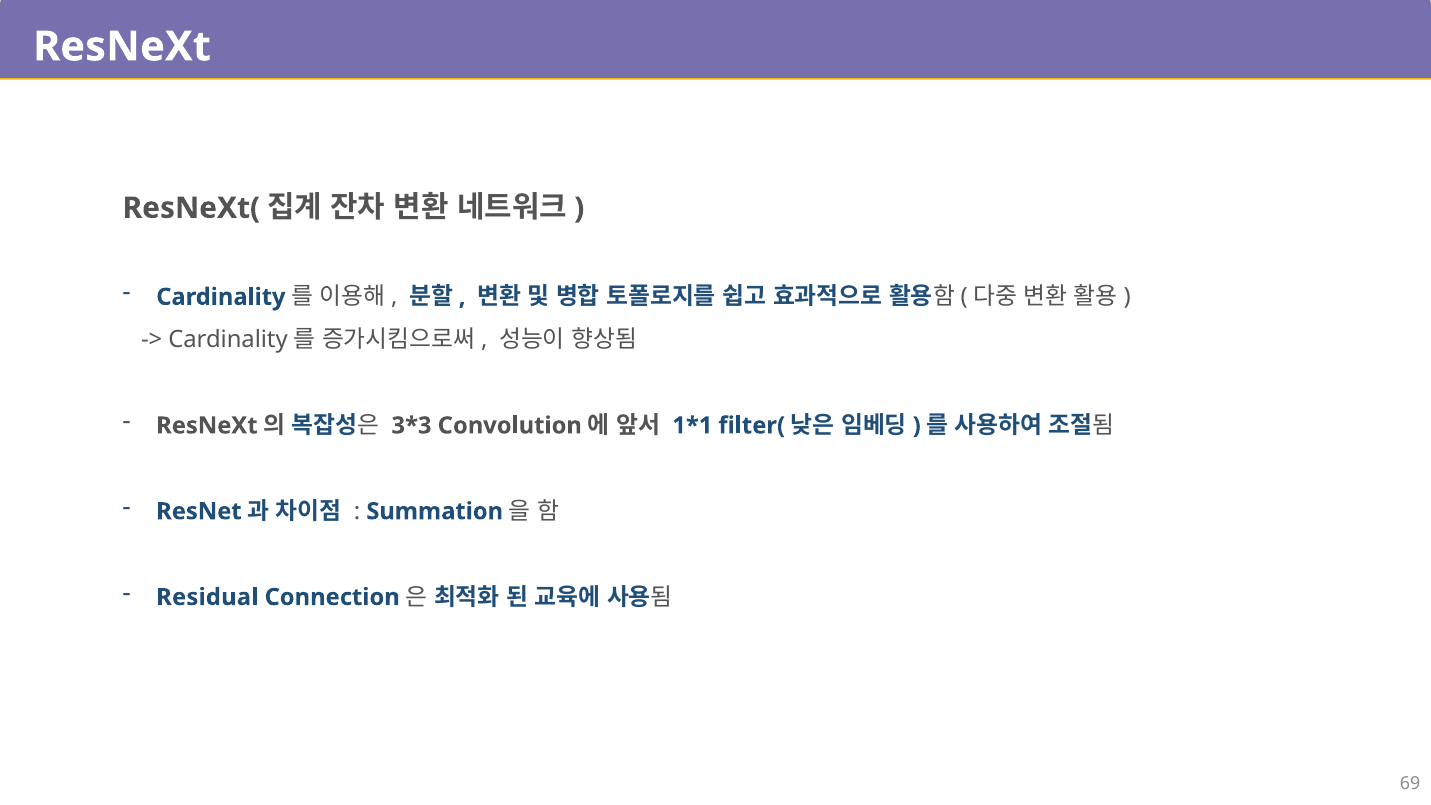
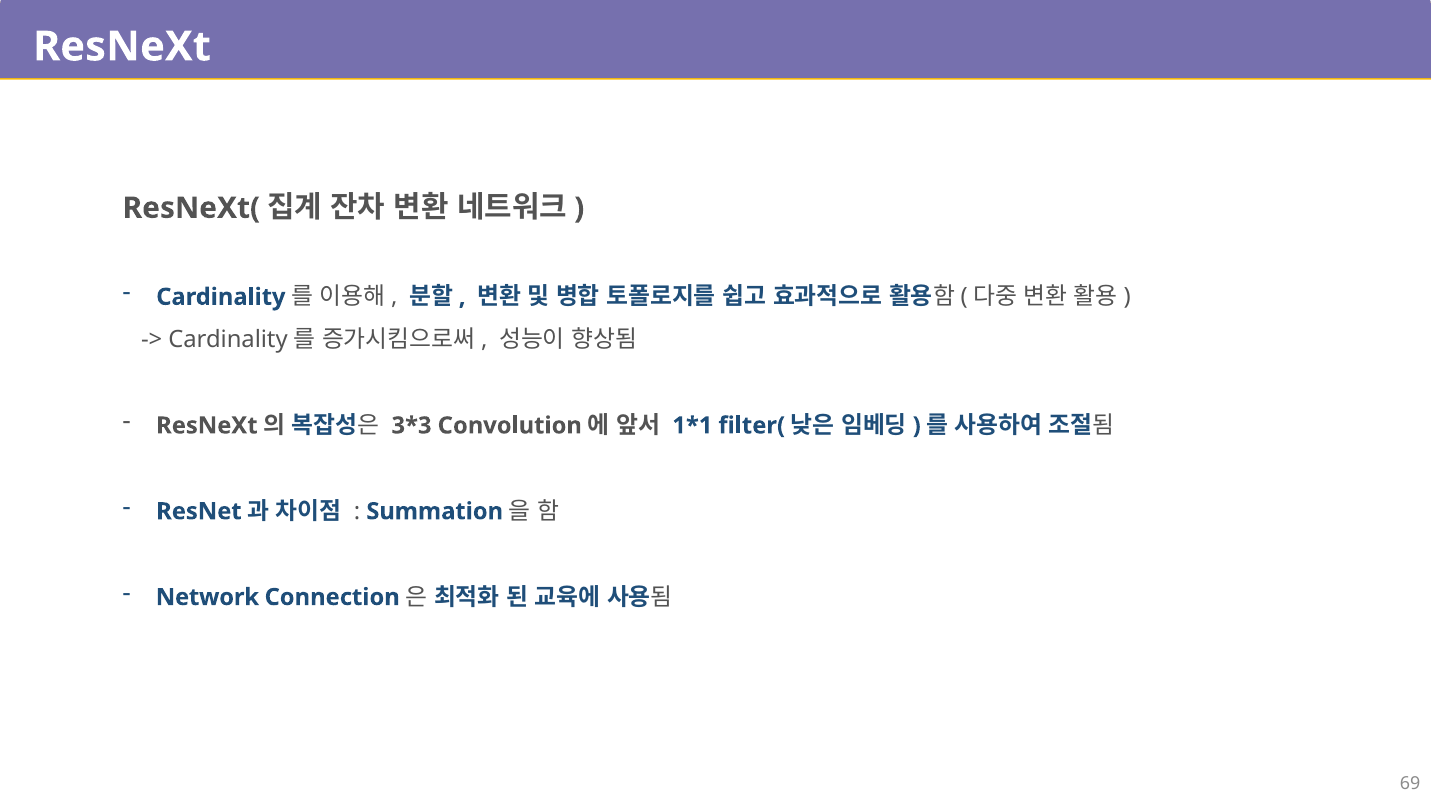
Residual: Residual -> Network (207, 597)
